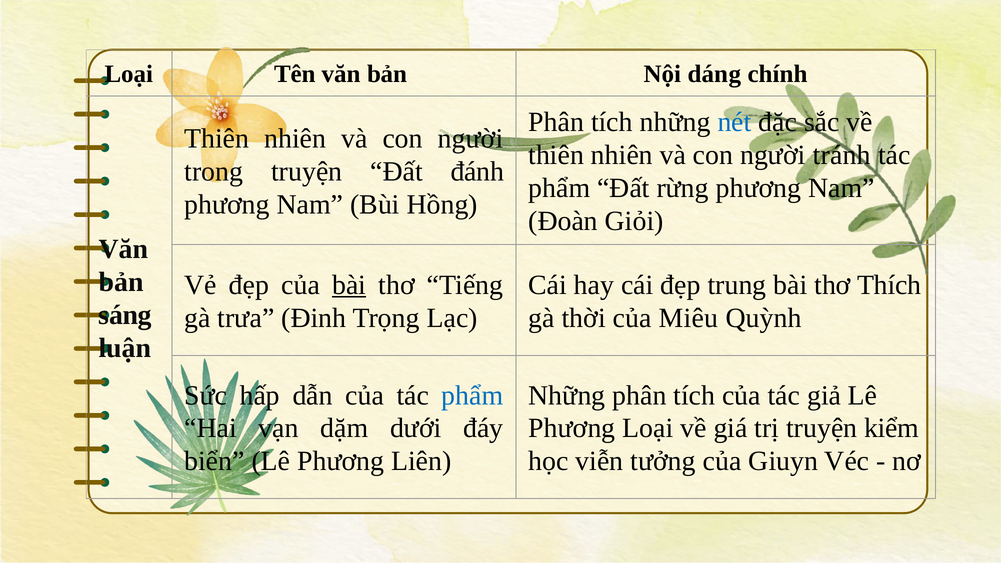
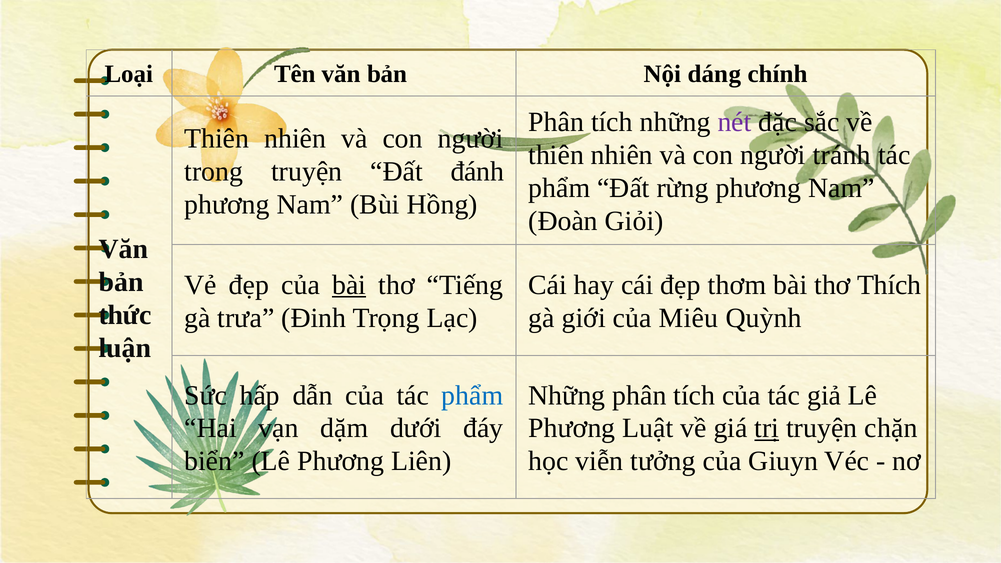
nét colour: blue -> purple (735, 122)
trung: trung -> thơm (737, 285)
sáng: sáng -> thức (125, 315)
thời: thời -> giới (584, 318)
Phương Loại: Loại -> Luật (648, 428)
trị underline: none -> present (767, 428)
kiểm: kiểm -> chặn (891, 428)
